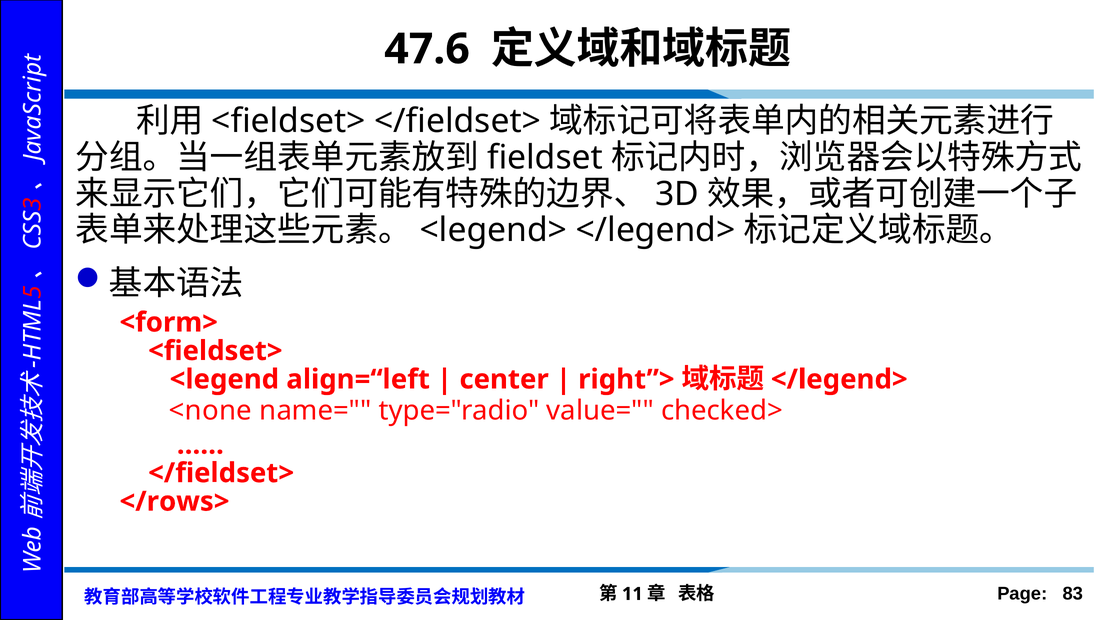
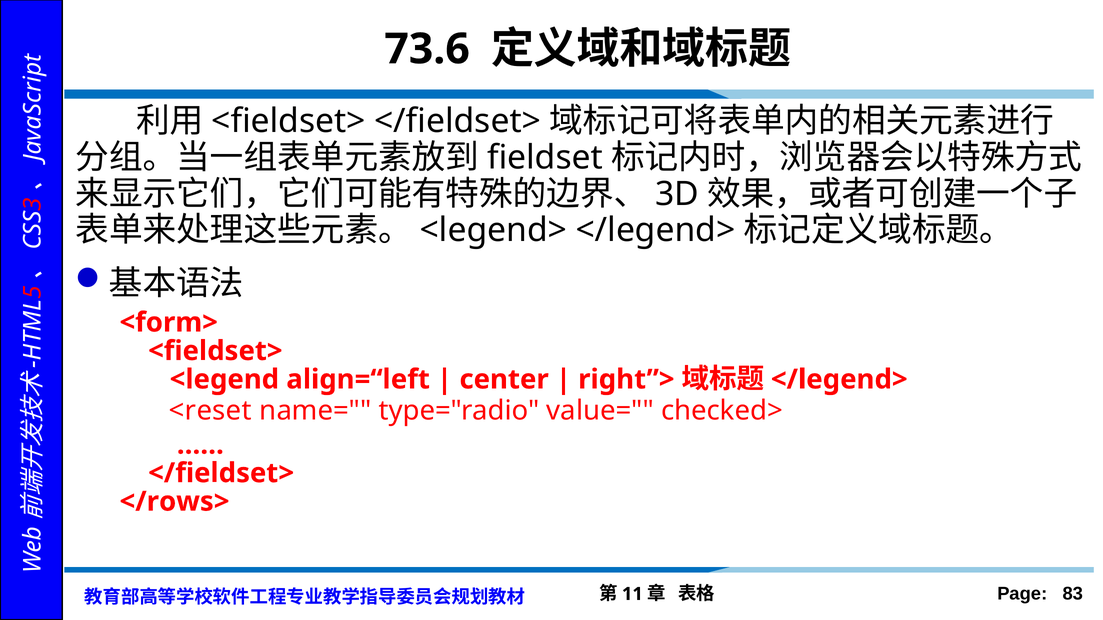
47.6: 47.6 -> 73.6 (427, 49)
<none: <none -> <reset (210, 411)
